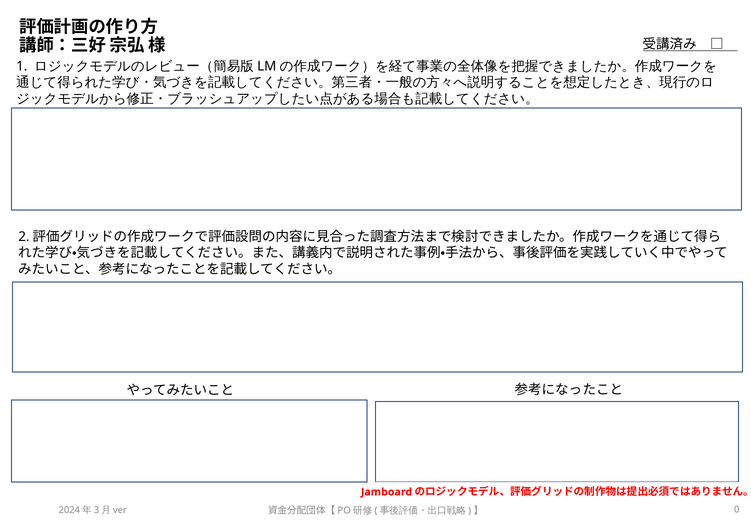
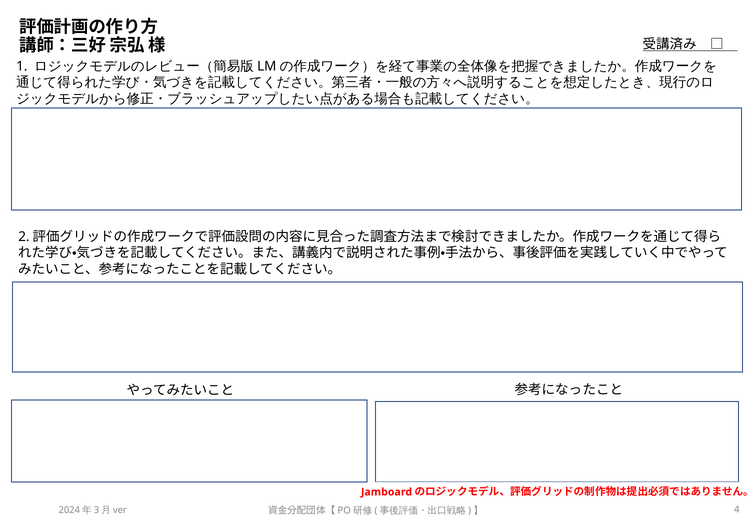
0: 0 -> 4 (737, 509)
